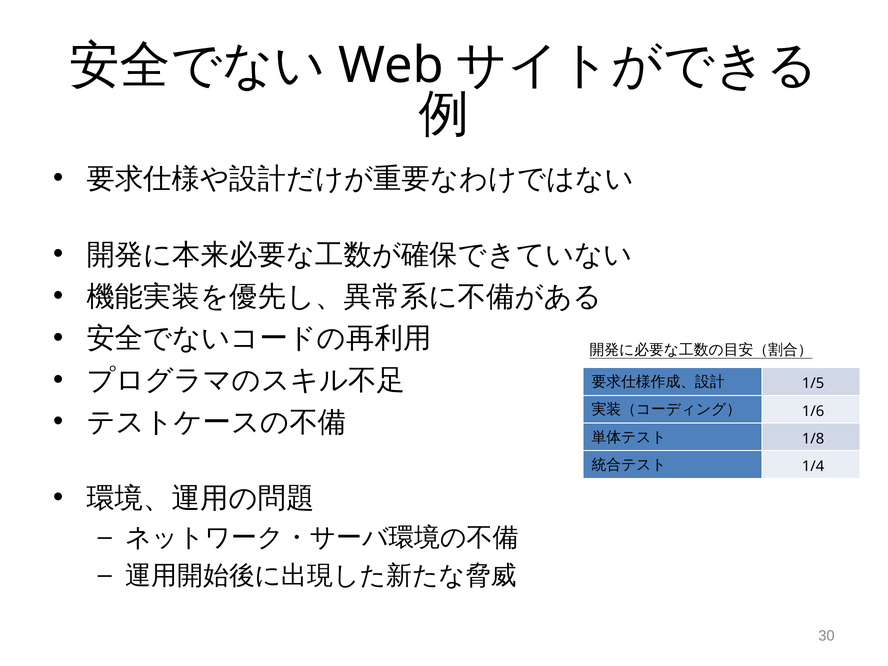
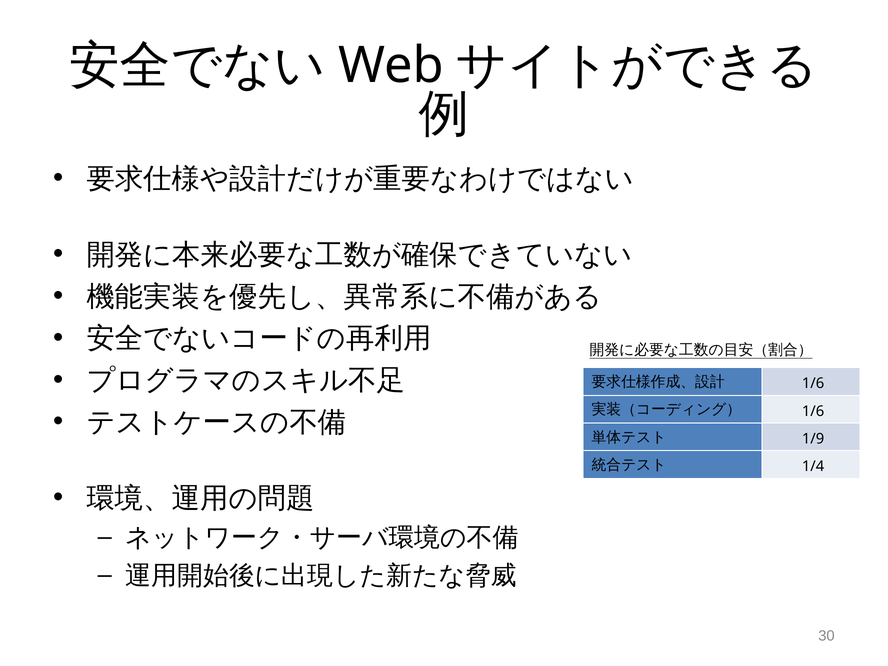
1/5: 1/5 -> 1/6 (813, 384)
1/8: 1/8 -> 1/9 (813, 439)
